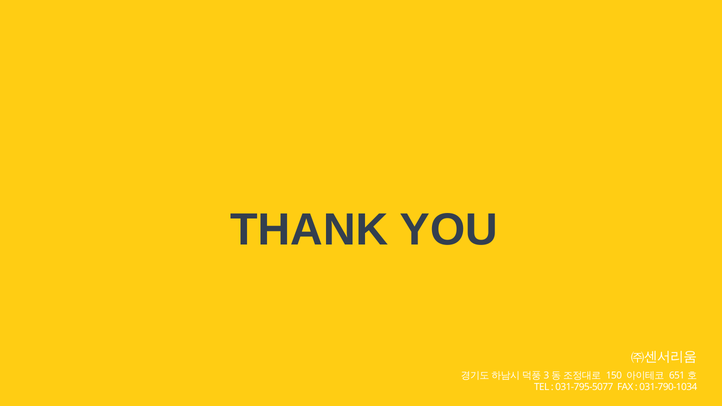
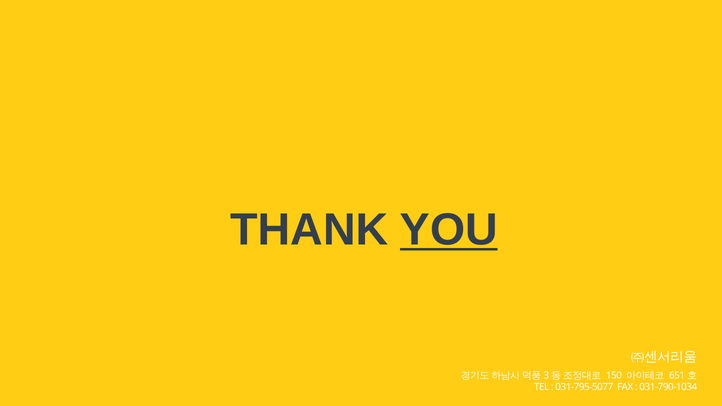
YOU underline: none -> present (449, 230)
